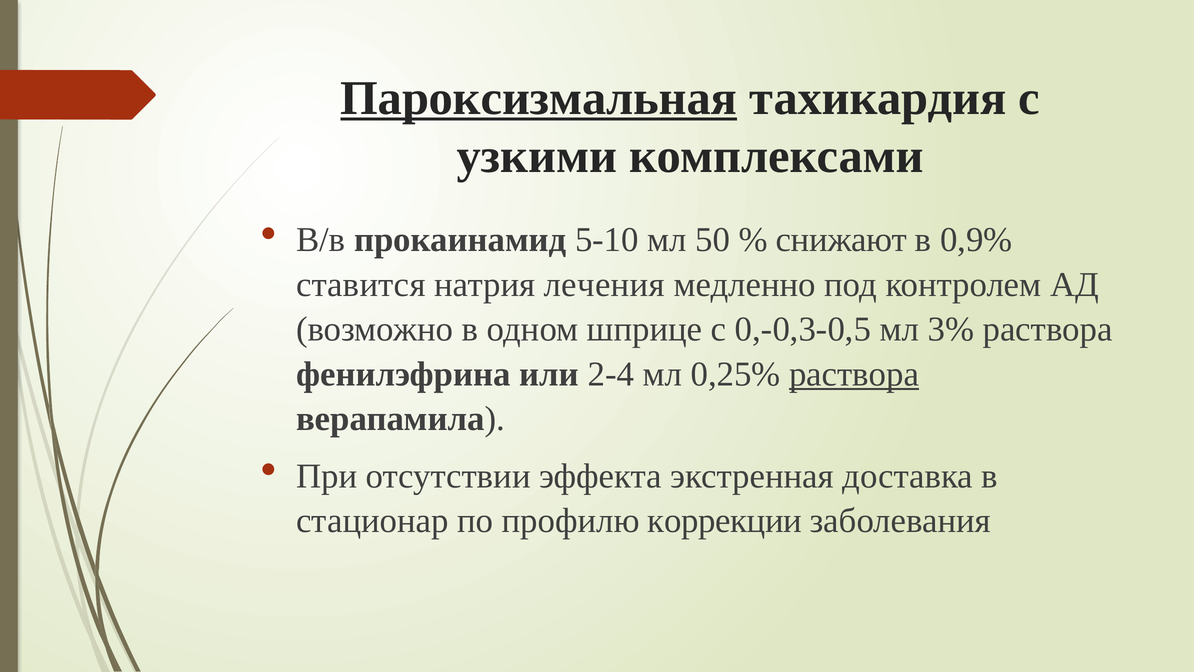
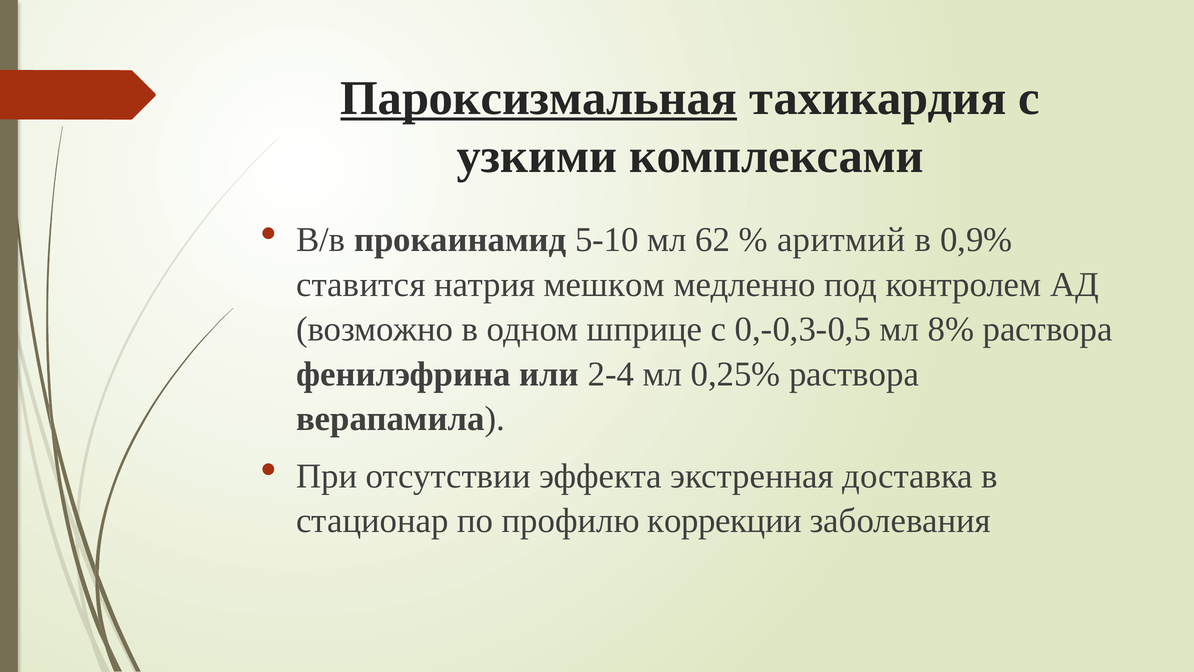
50: 50 -> 62 (713, 240)
снижают: снижают -> аритмий (841, 240)
лечения: лечения -> мешком (604, 284)
3%: 3% -> 8% (951, 329)
раствора underline: present -> none (854, 374)
